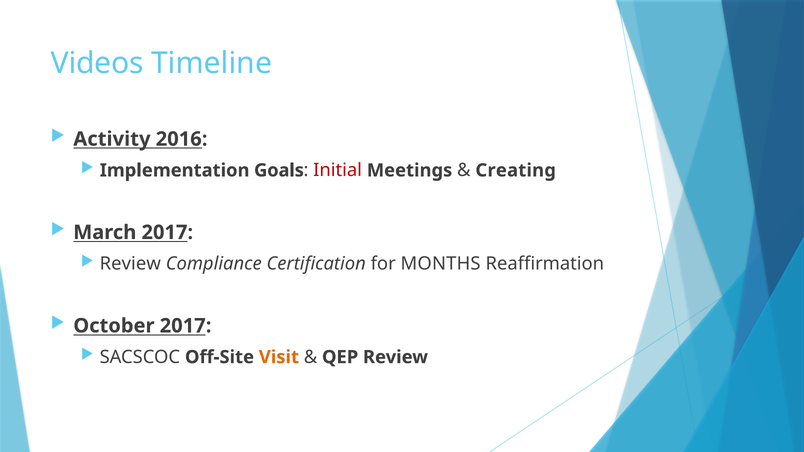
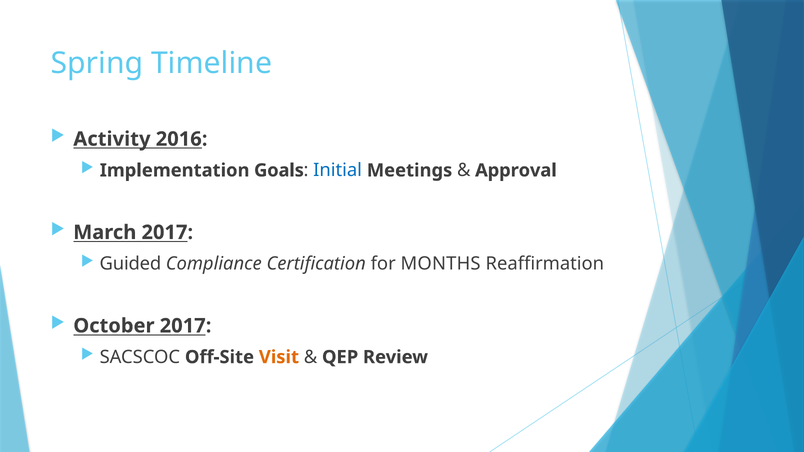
Videos: Videos -> Spring (97, 63)
Initial colour: red -> blue (338, 170)
Creating: Creating -> Approval (516, 170)
Review: Review -> Guided (130, 264)
